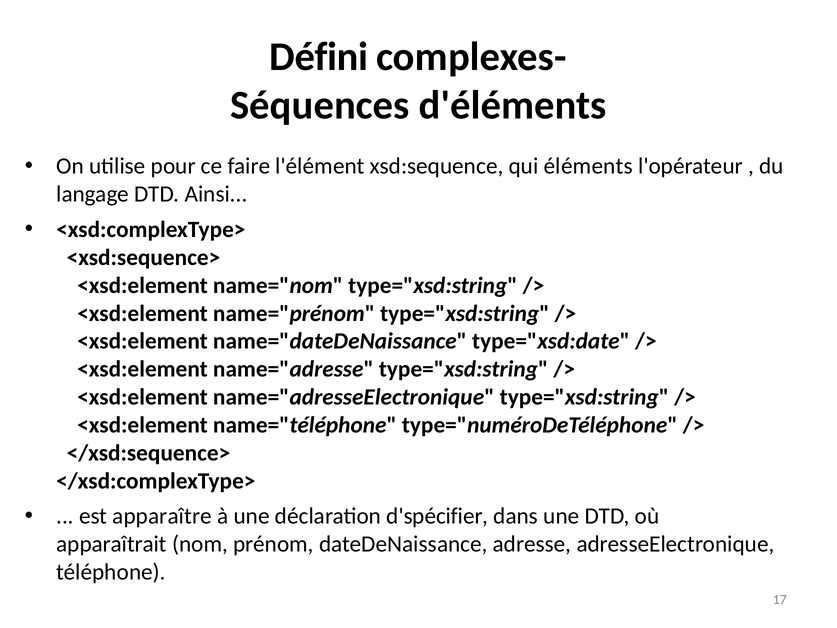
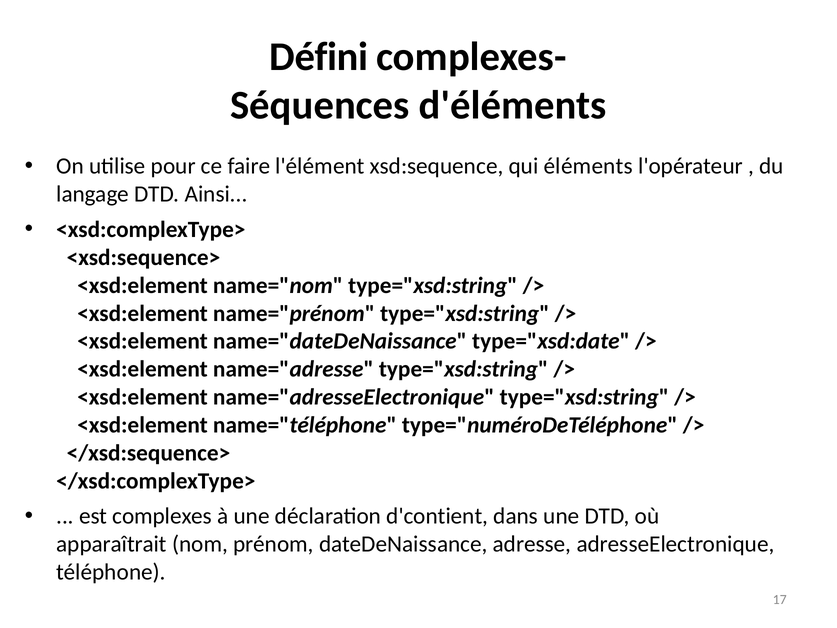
apparaître: apparaître -> complexes (162, 516)
d'spécifier: d'spécifier -> d'contient (437, 516)
